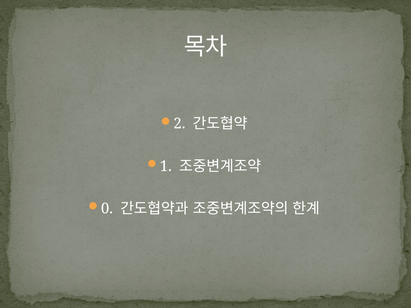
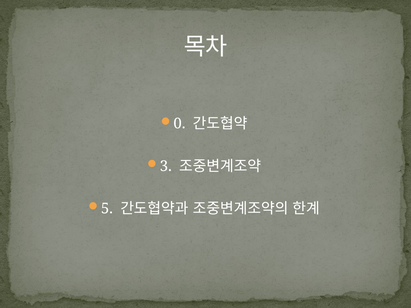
2: 2 -> 0 (179, 124)
1: 1 -> 3 (166, 166)
0: 0 -> 5 (107, 209)
